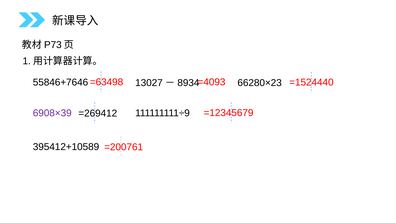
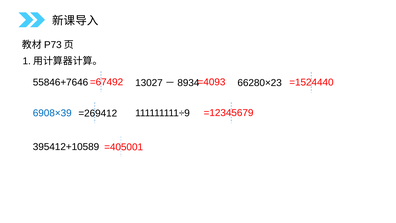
=63498: =63498 -> =67492 (107, 82)
6908×39 colour: purple -> blue (52, 113)
=200761: =200761 -> =405001 (124, 147)
